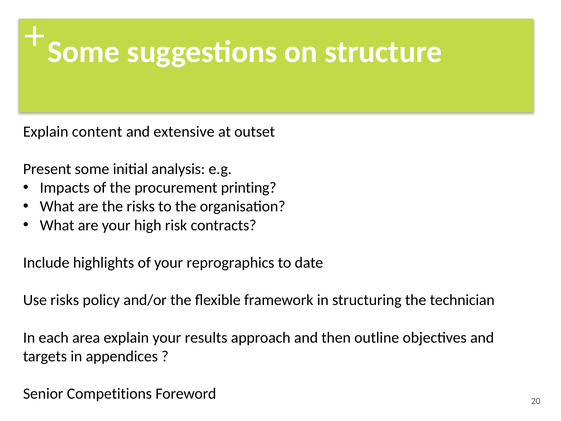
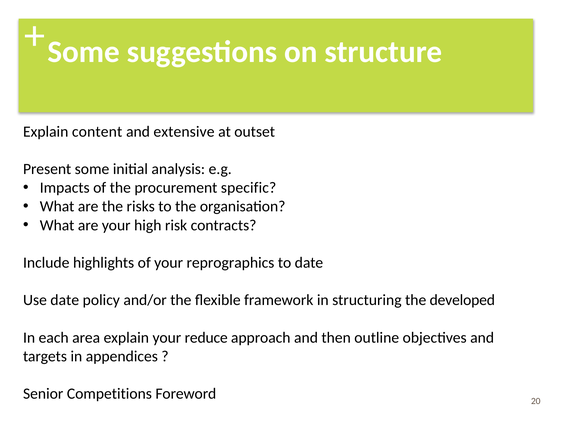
printing: printing -> specific (249, 188)
Use risks: risks -> date (65, 300)
technician: technician -> developed (462, 300)
results: results -> reduce (206, 337)
